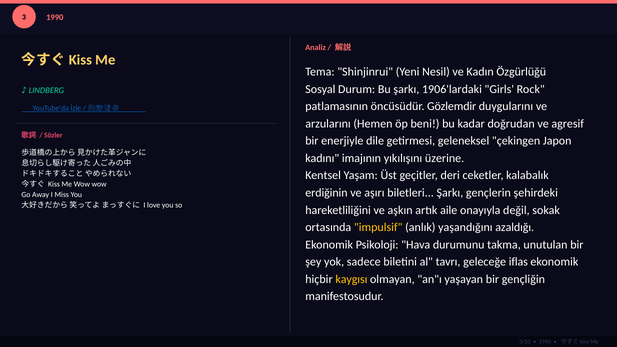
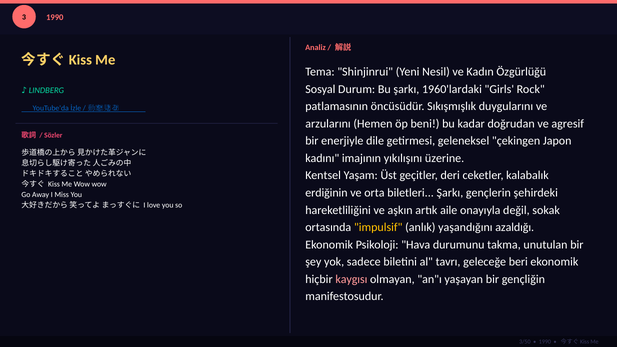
1906'lardaki: 1906'lardaki -> 1960'lardaki (452, 89)
Gözlemdir: Gözlemdir -> Sıkışmışlık (452, 106)
aşırı: aşırı -> orta (374, 193)
iflas: iflas -> beri (518, 262)
kaygısı colour: yellow -> pink (351, 279)
